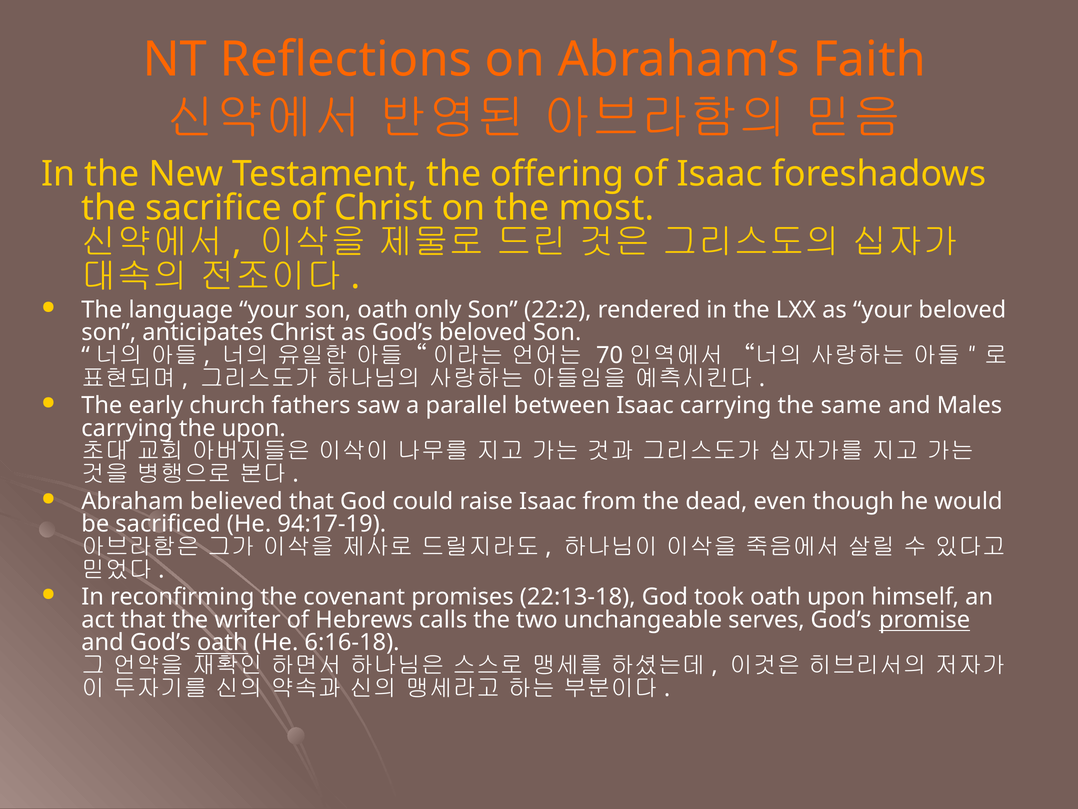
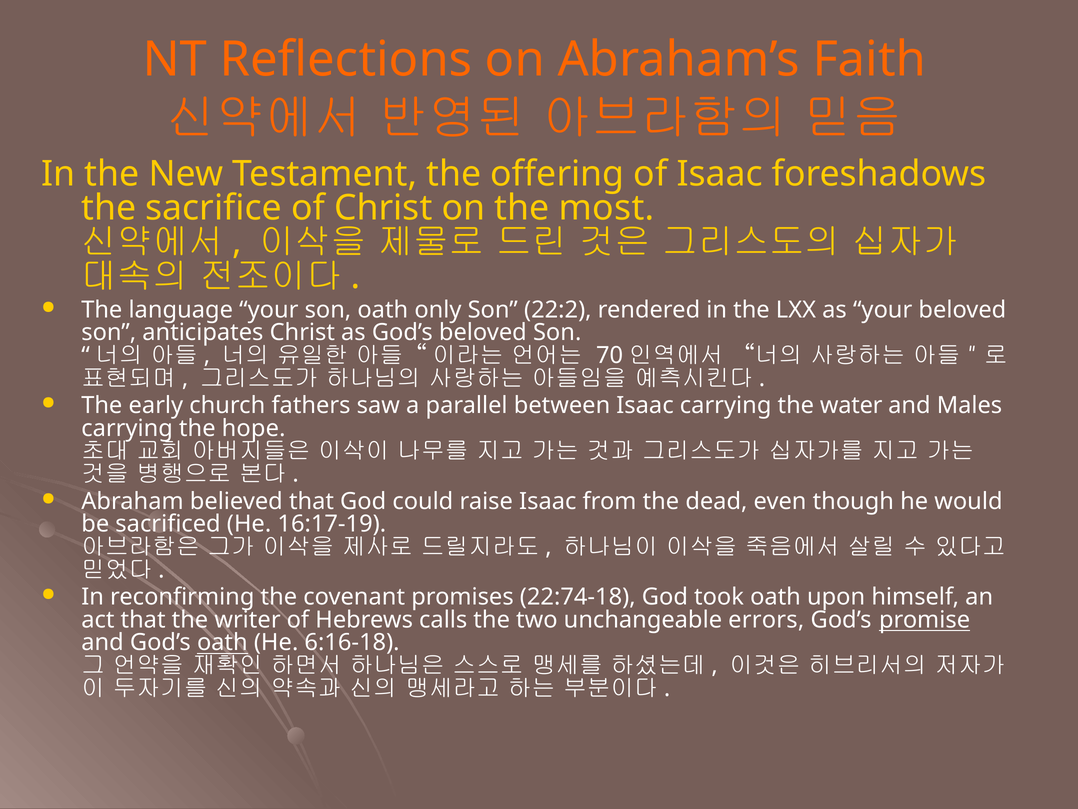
same: same -> water (851, 405)
the upon: upon -> hope (254, 428)
94:17-19: 94:17-19 -> 16:17-19 (332, 524)
22:13-18: 22:13-18 -> 22:74-18 (578, 597)
serves: serves -> errors (766, 619)
